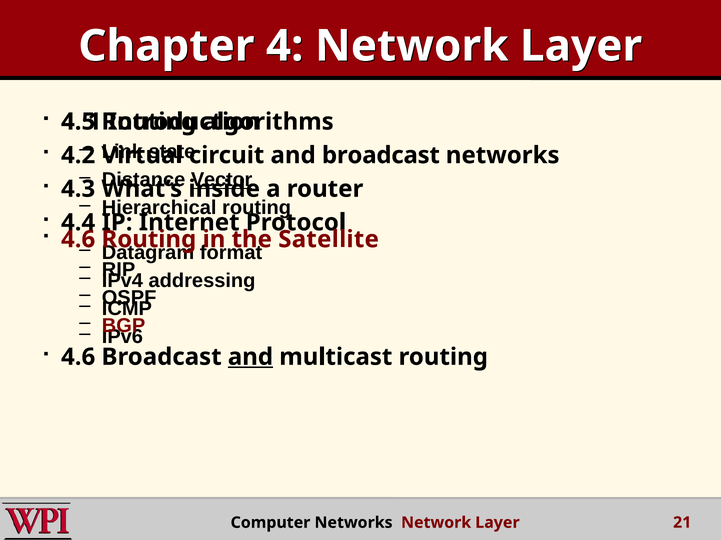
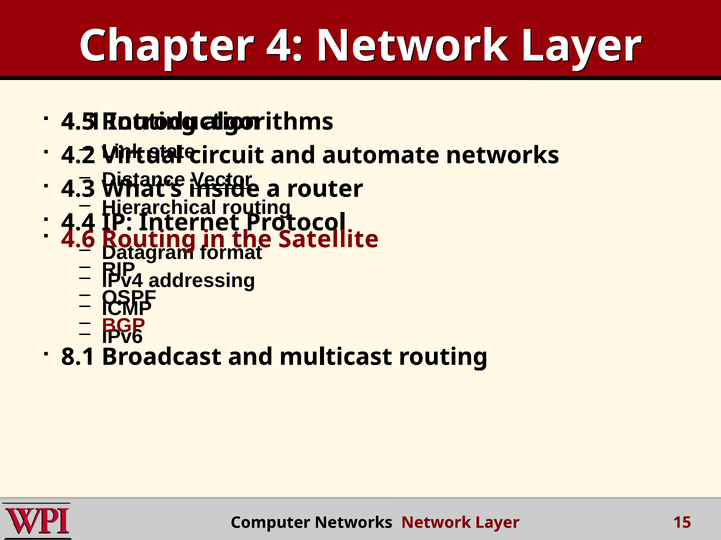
and broadcast: broadcast -> automate (381, 155)
4.6: 4.6 -> 8.1 (78, 357)
and underline: present -> none (250, 357)
21: 21 -> 15 (682, 523)
